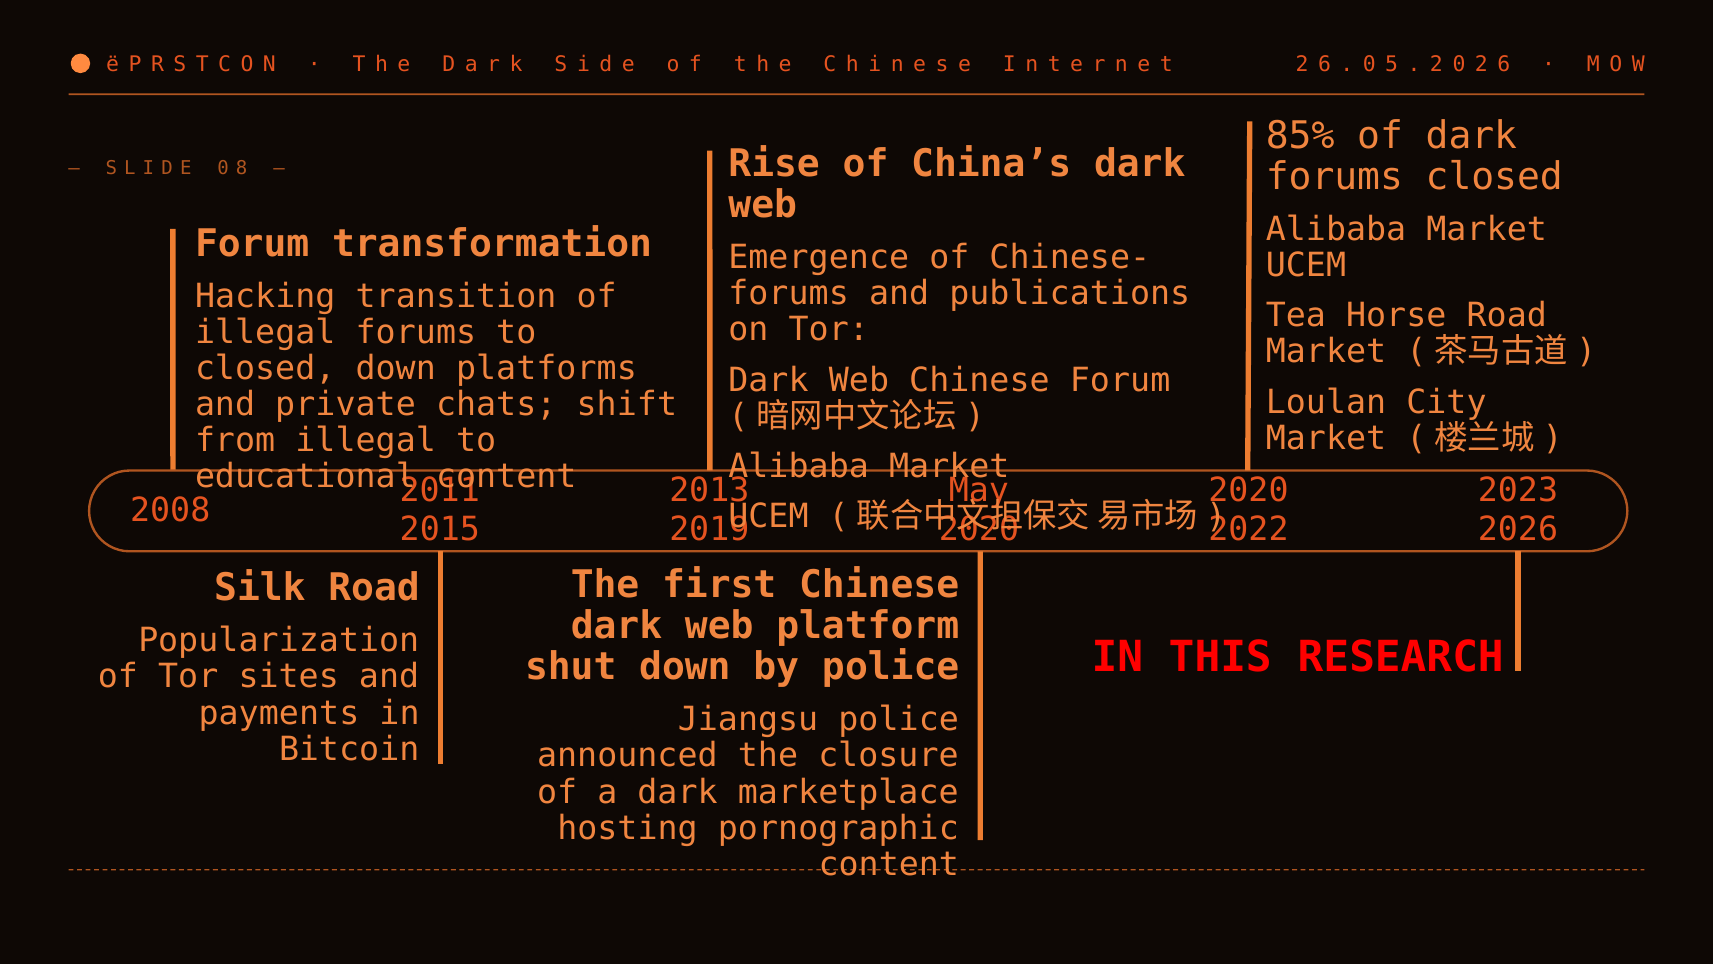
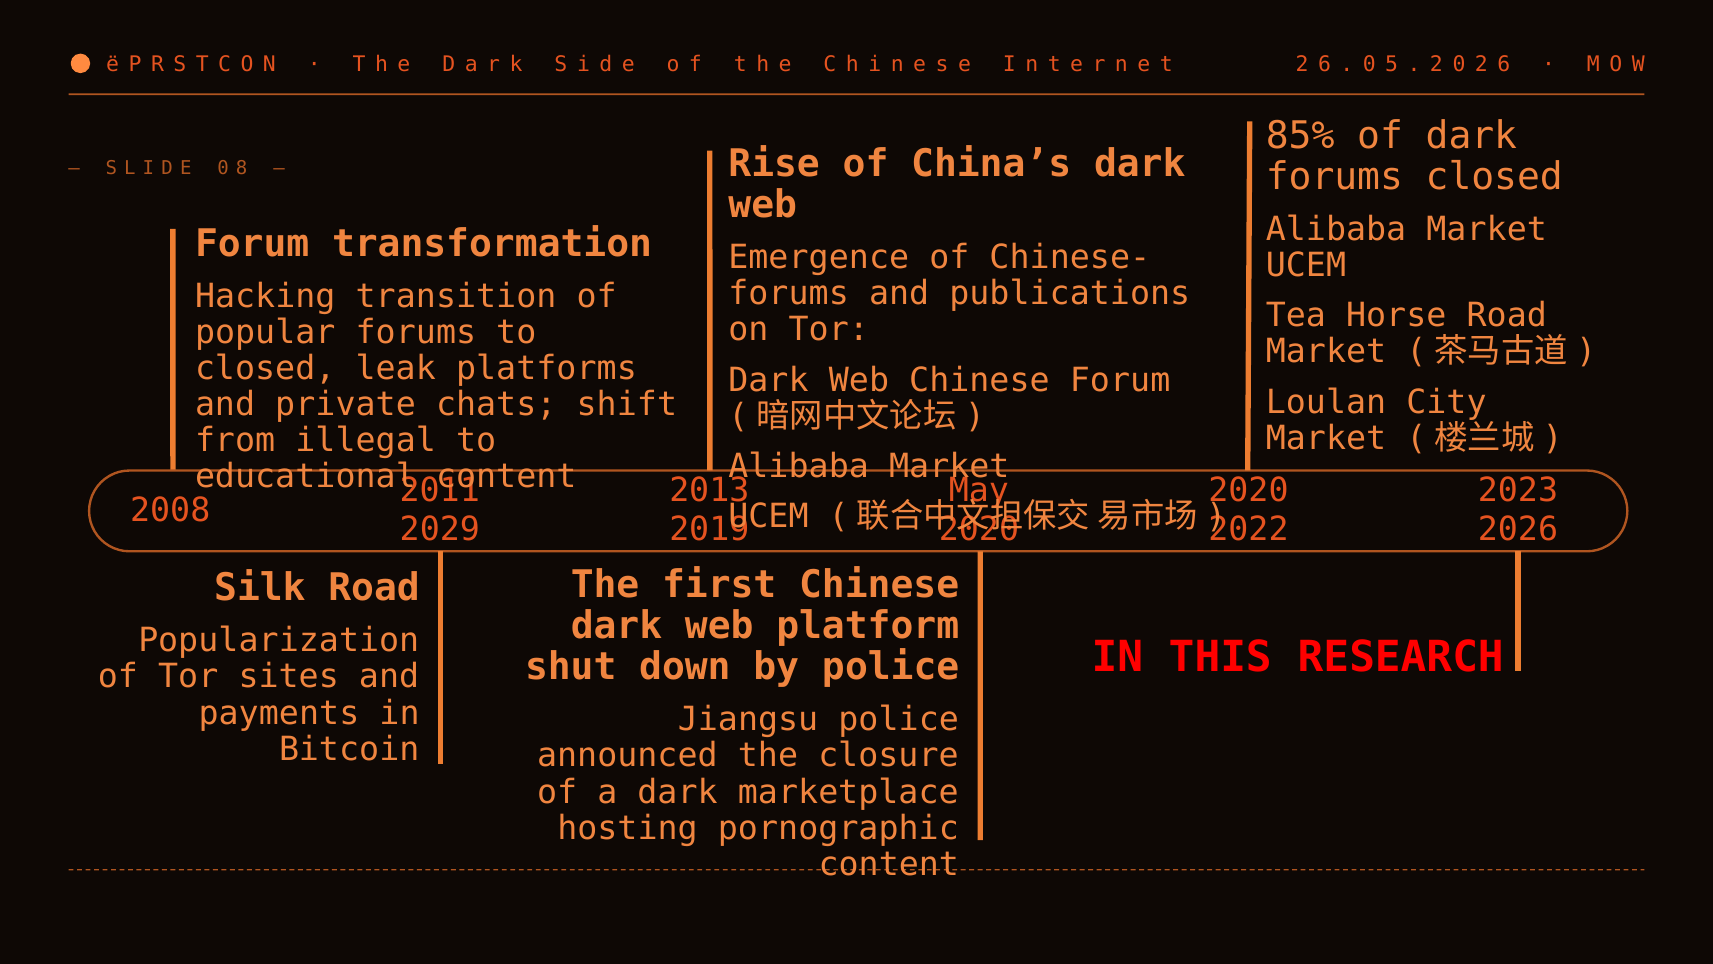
illegal: illegal -> popular (265, 332)
closed down: down -> leak (396, 368)
2015: 2015 -> 2029 (440, 529)
